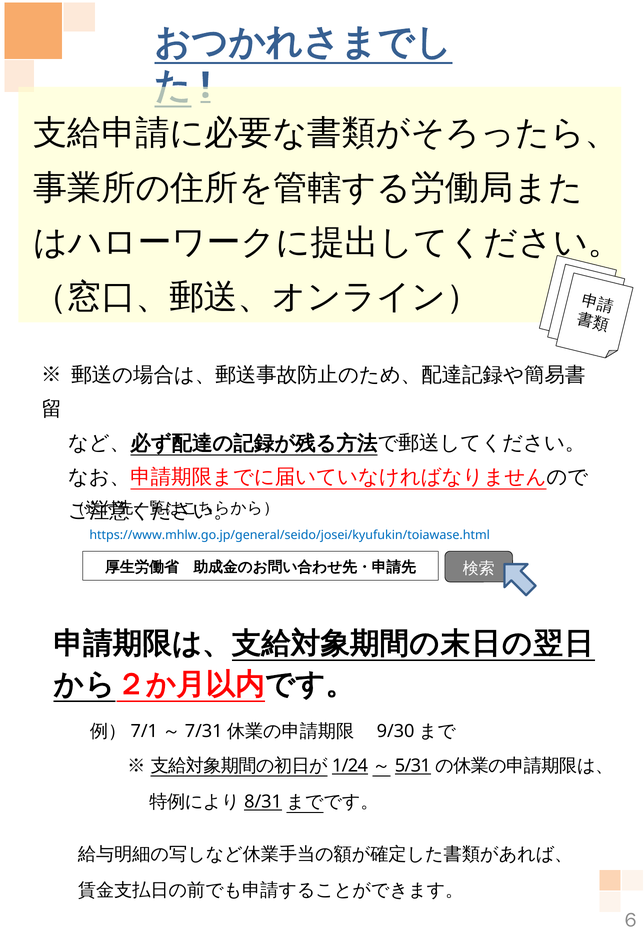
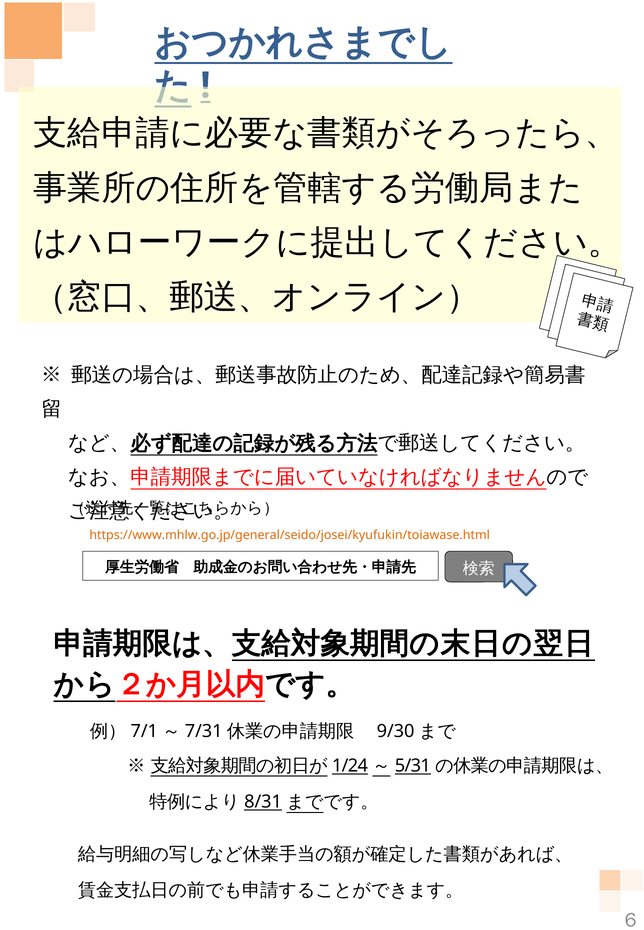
https://www.mhlw.go.jp/general/seido/josei/kyufukin/toiawase.html colour: blue -> orange (290, 535)
